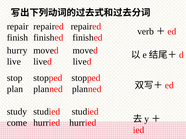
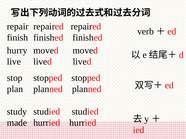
come: come -> made (17, 123)
